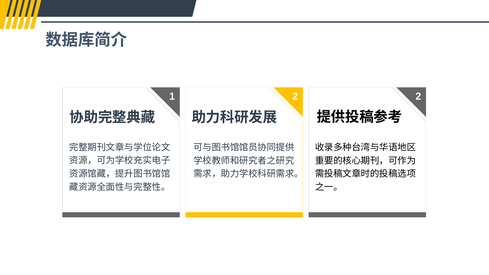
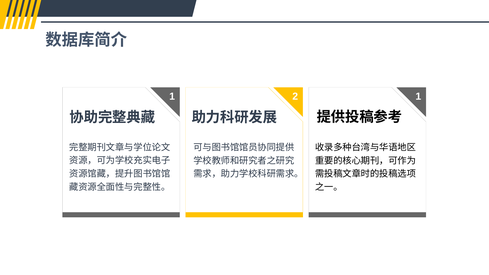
1 2: 2 -> 1 (418, 97)
